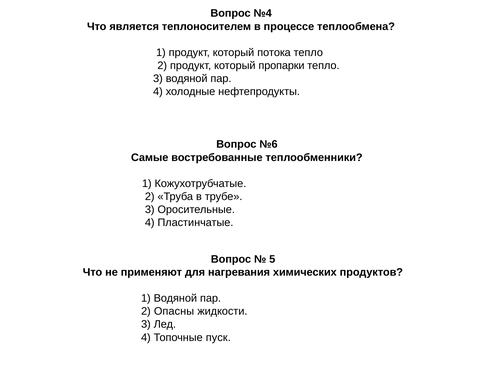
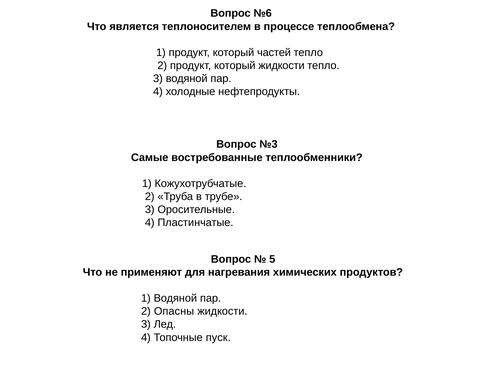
№4: №4 -> №6 (263, 13)
потока: потока -> частей (274, 53)
который пропарки: пропарки -> жидкости (282, 66)
№6: №6 -> №3 (269, 145)
